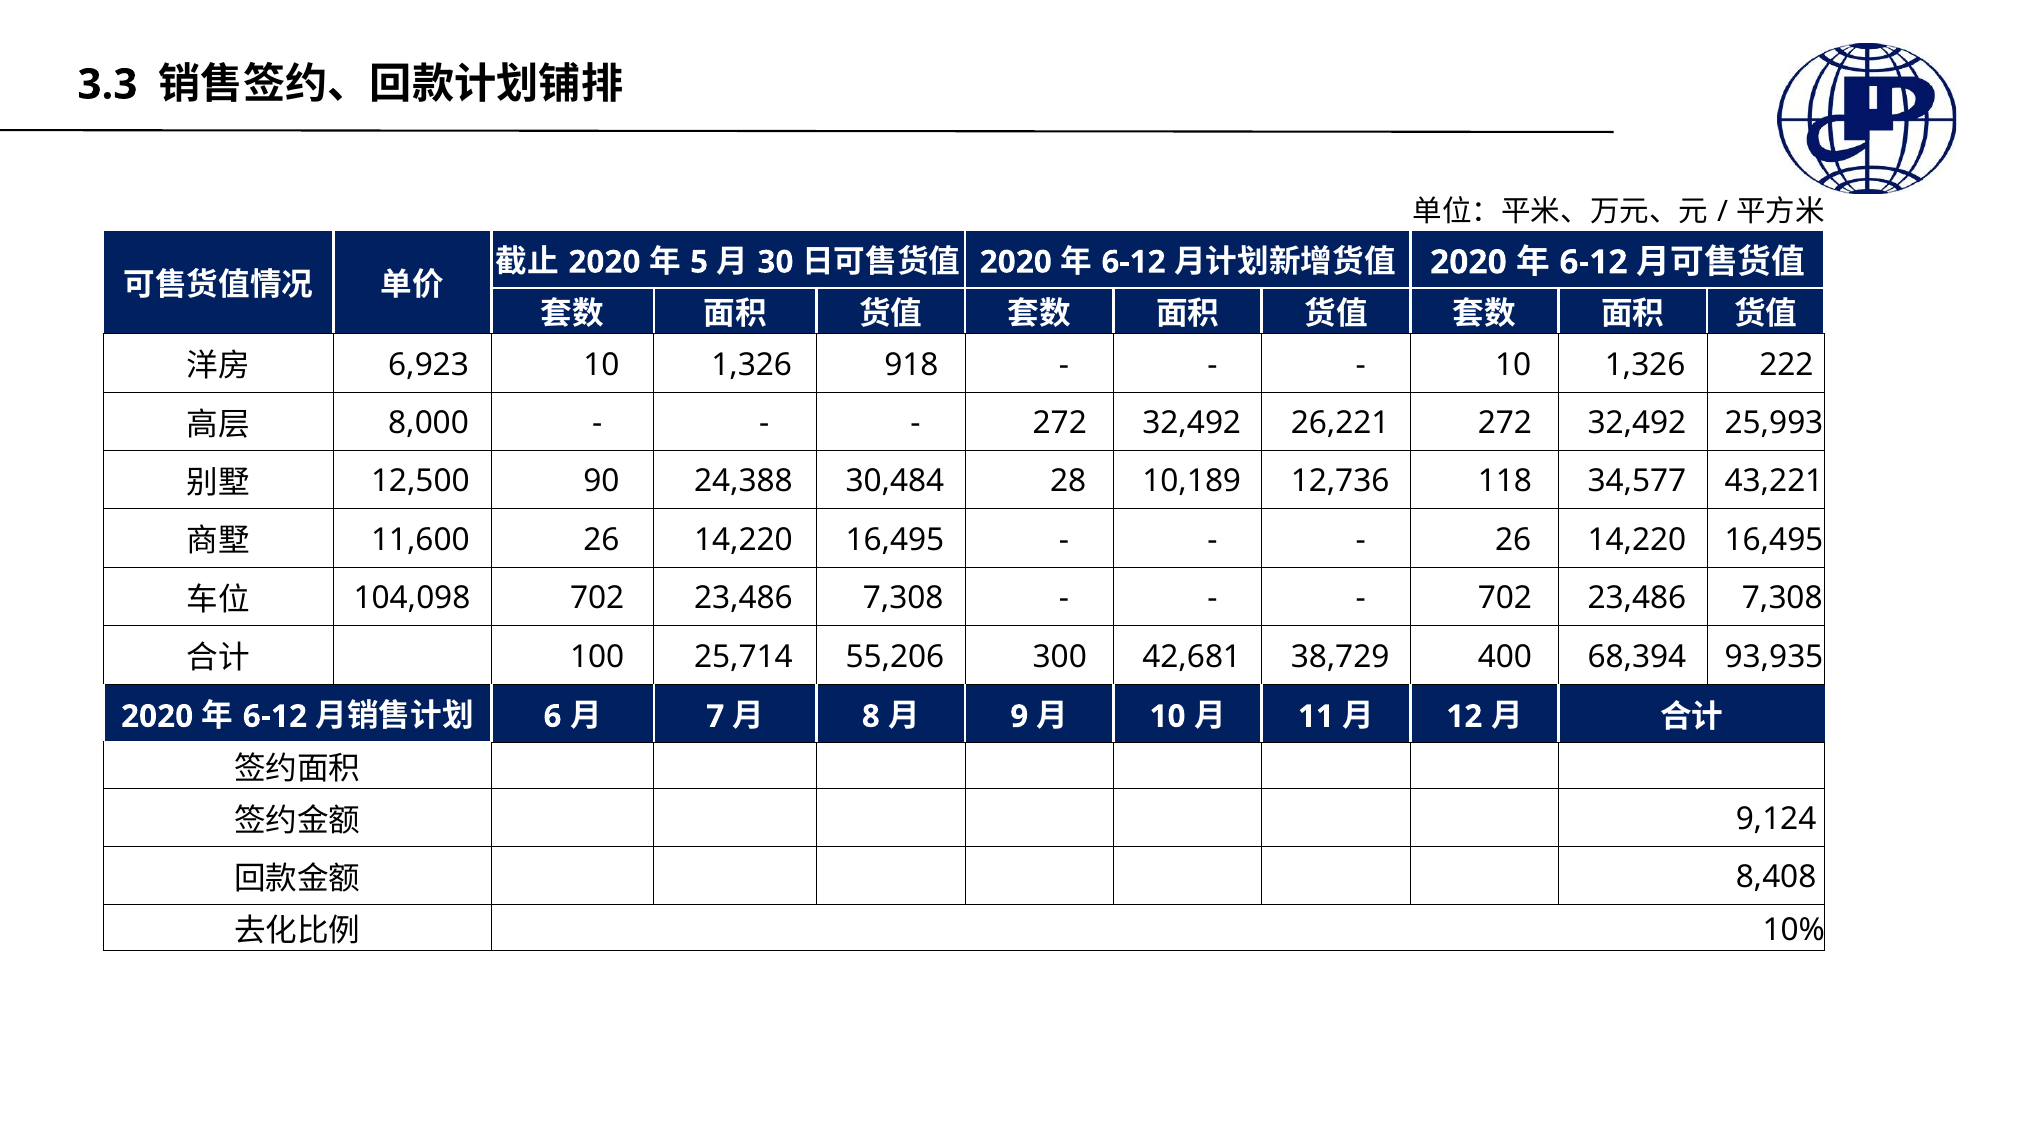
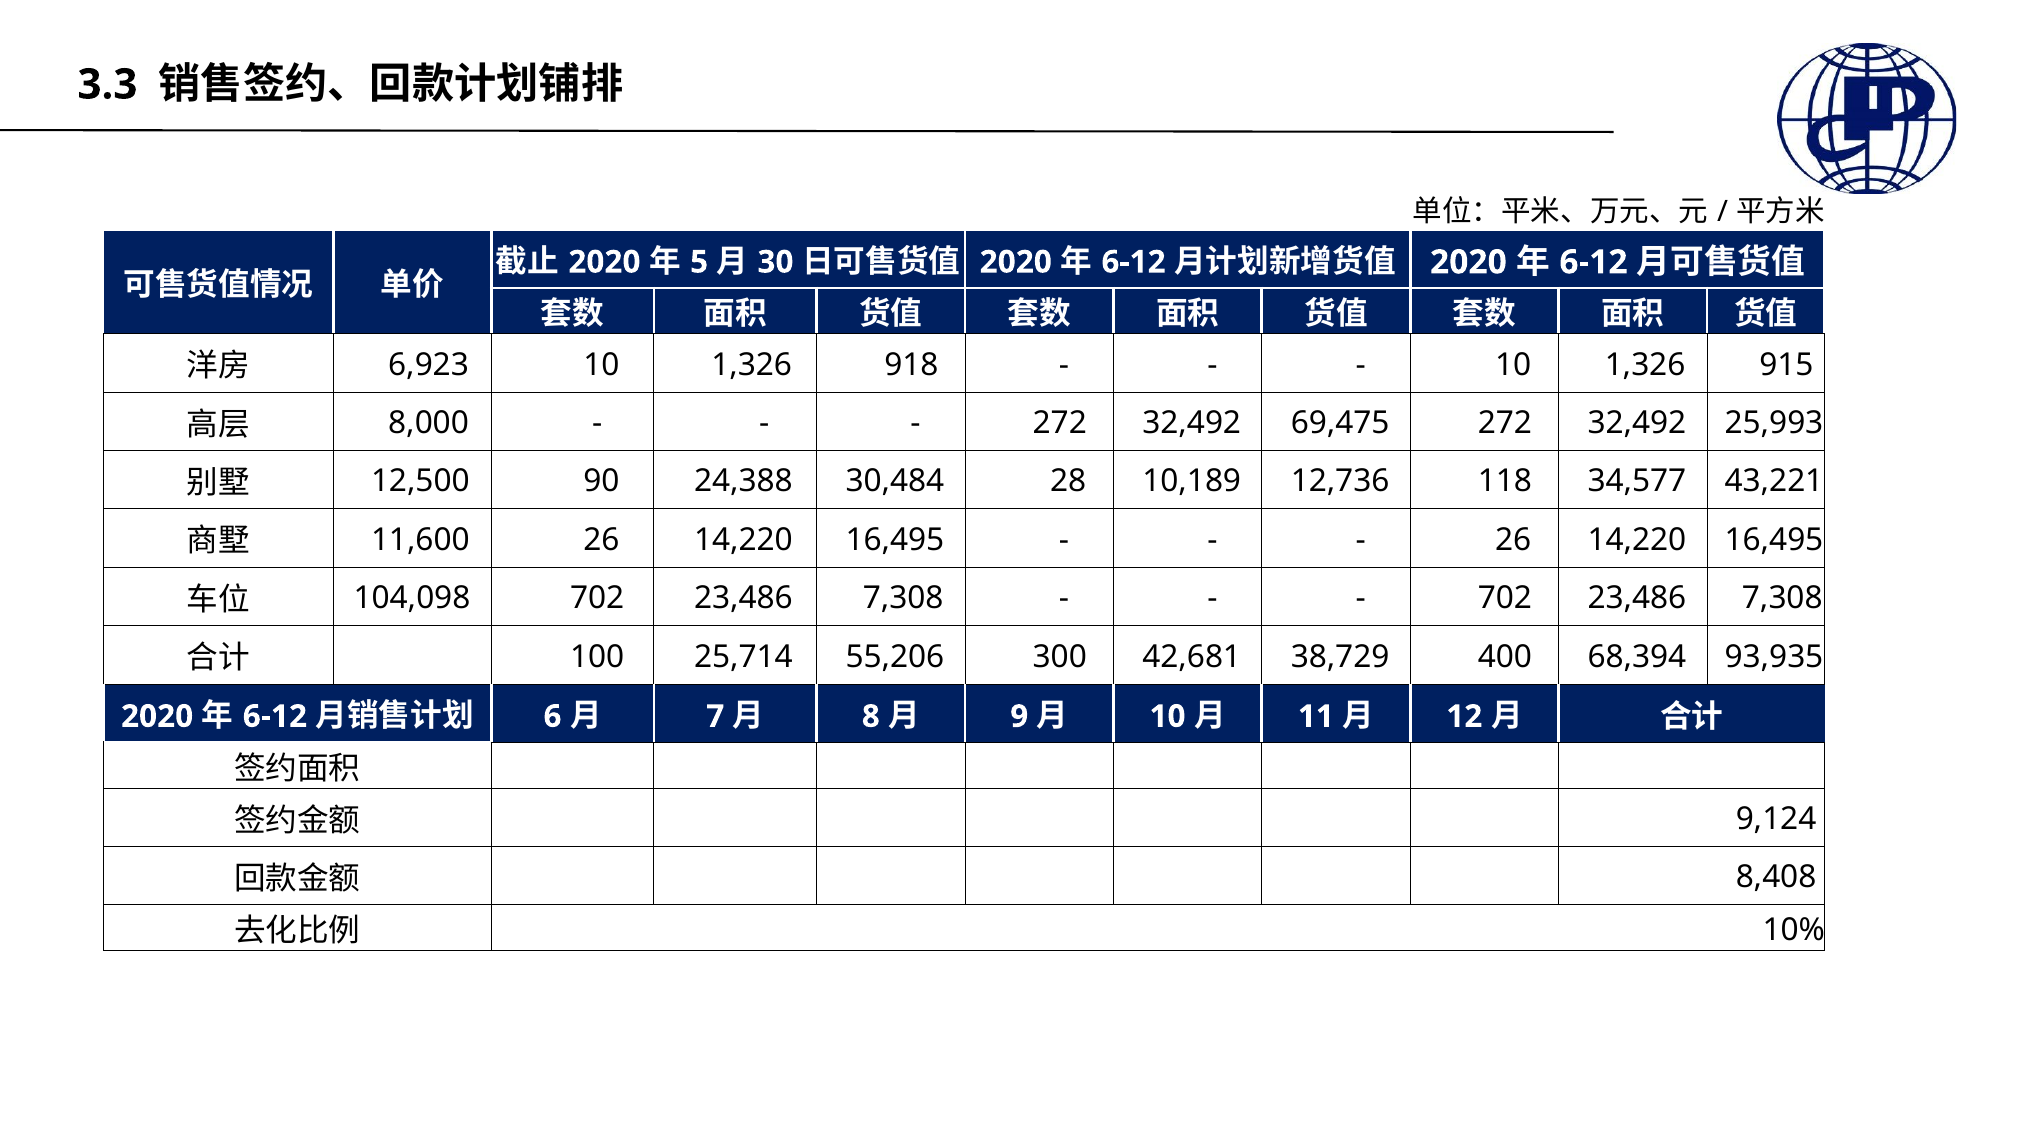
222: 222 -> 915 (1786, 365)
26,221: 26,221 -> 69,475 (1340, 423)
